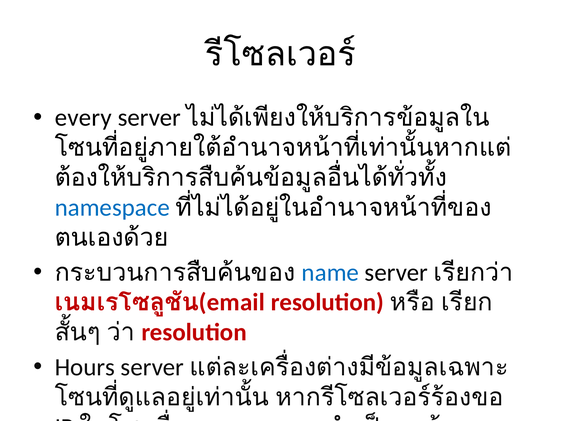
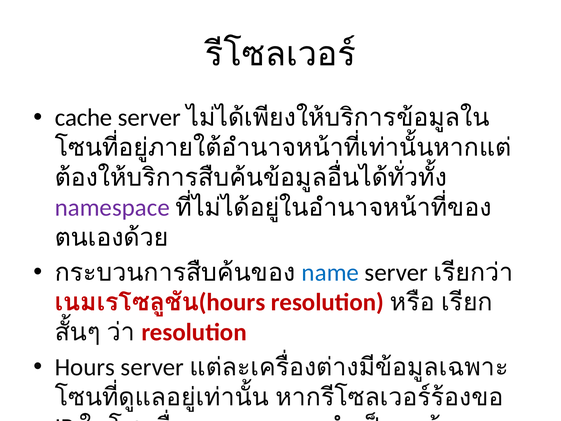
every: every -> cache (83, 118)
namespace colour: blue -> purple (112, 207)
email: email -> hours (232, 302)
